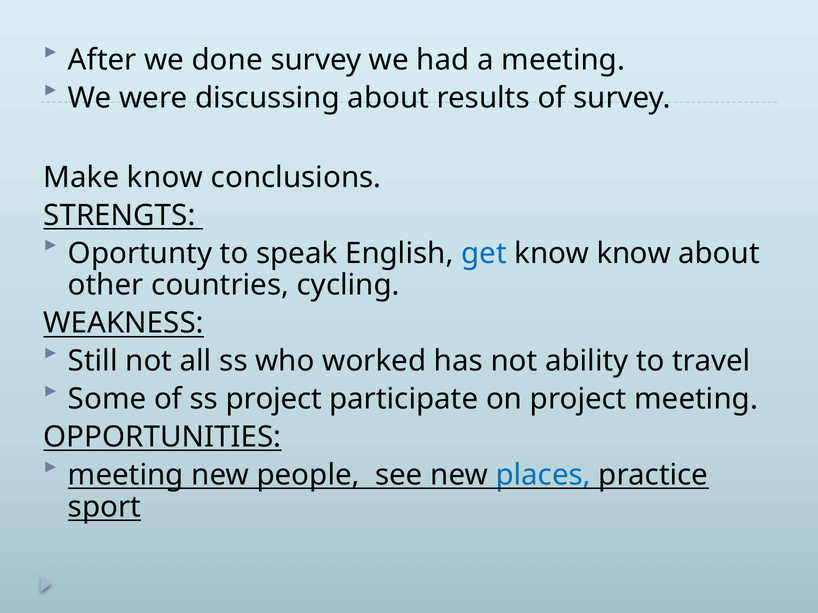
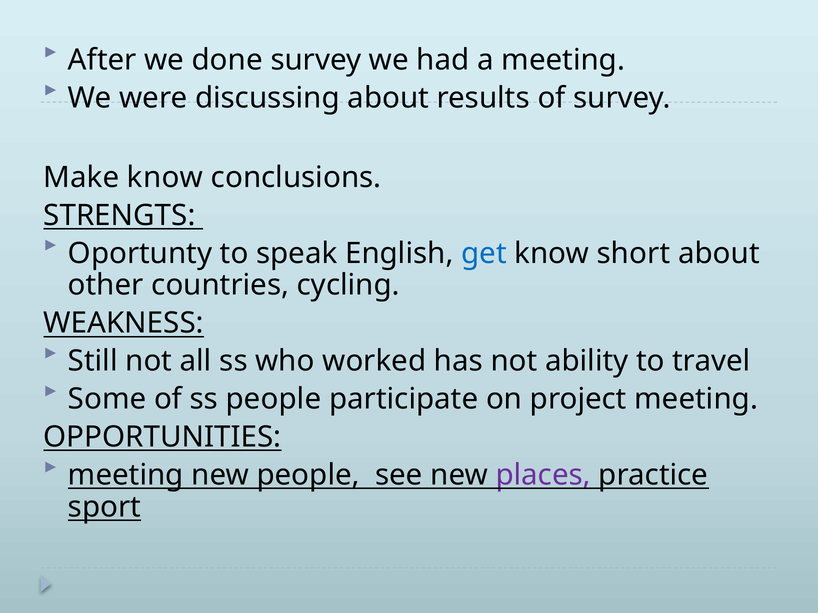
know know: know -> short (633, 254)
ss project: project -> people (274, 399)
places colour: blue -> purple (543, 475)
